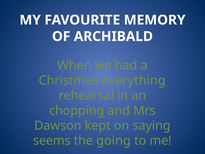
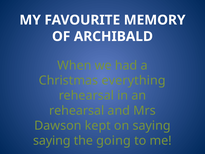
chopping: chopping -> rehearsal (77, 110)
seems: seems -> saying (52, 140)
